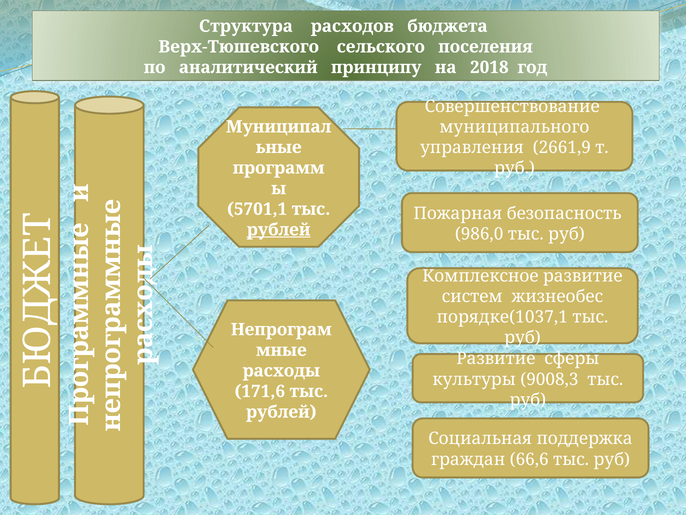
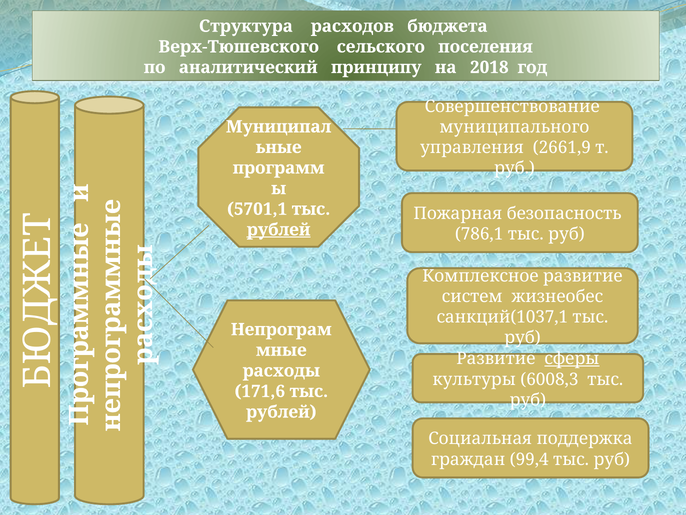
986,0: 986,0 -> 786,1 (479, 234)
порядке(1037,1: порядке(1037,1 -> санкций(1037,1 (502, 317)
сферы underline: none -> present (572, 358)
9008,3: 9008,3 -> 6008,3 (549, 379)
66,6: 66,6 -> 99,4 (529, 459)
